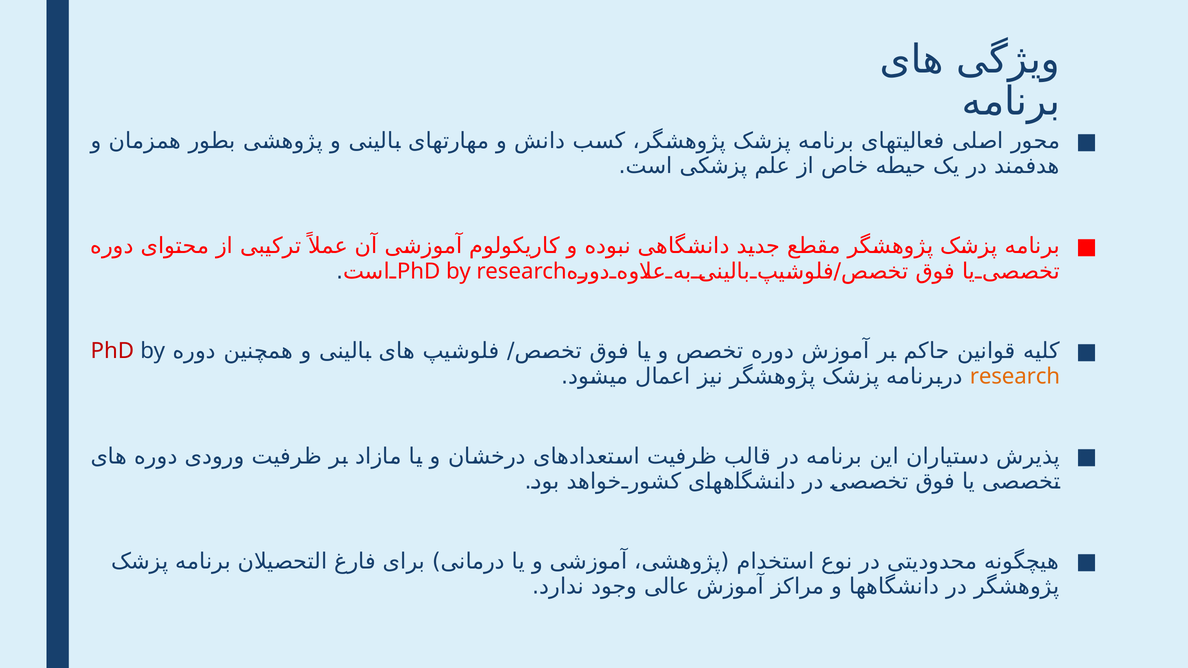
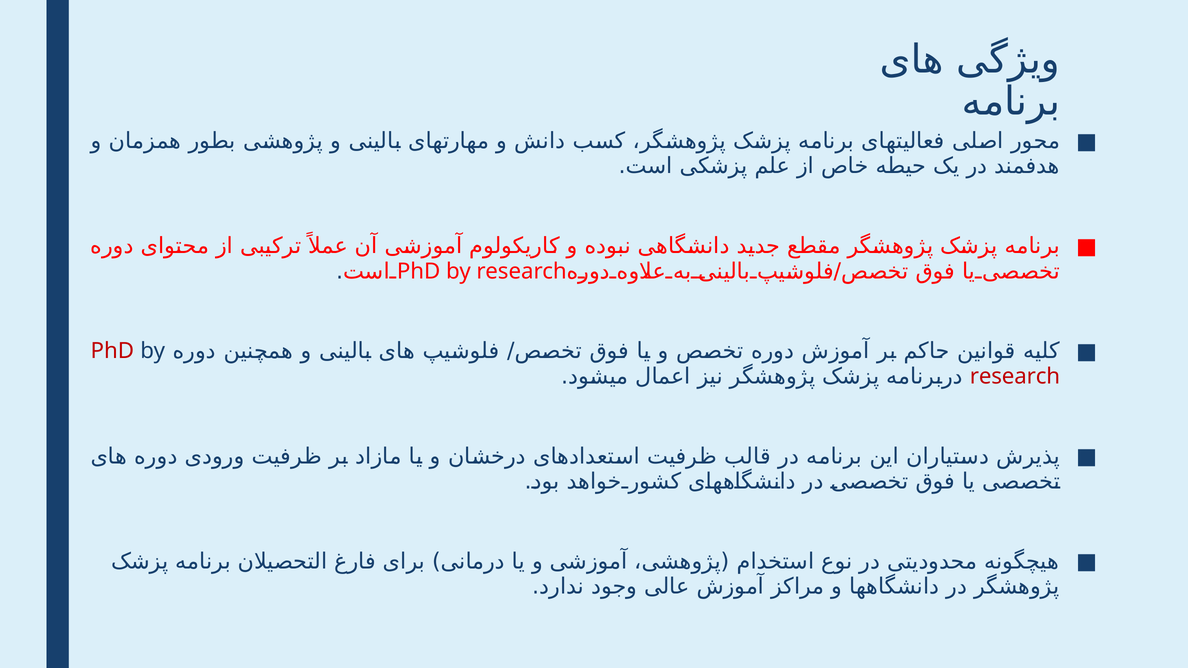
research colour: orange -> red (1015, 376)
